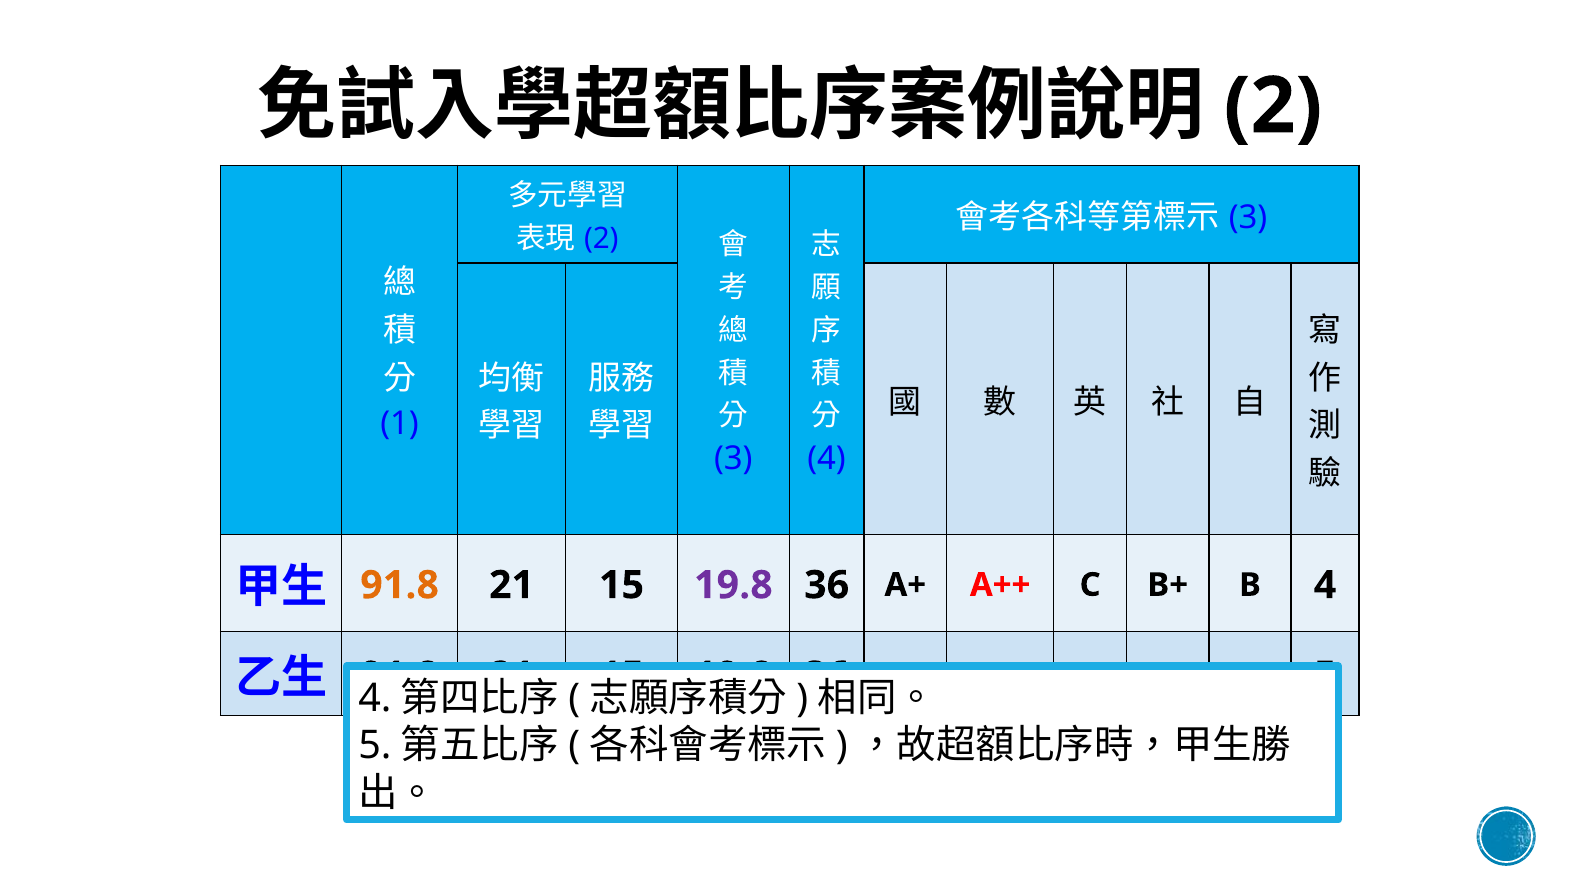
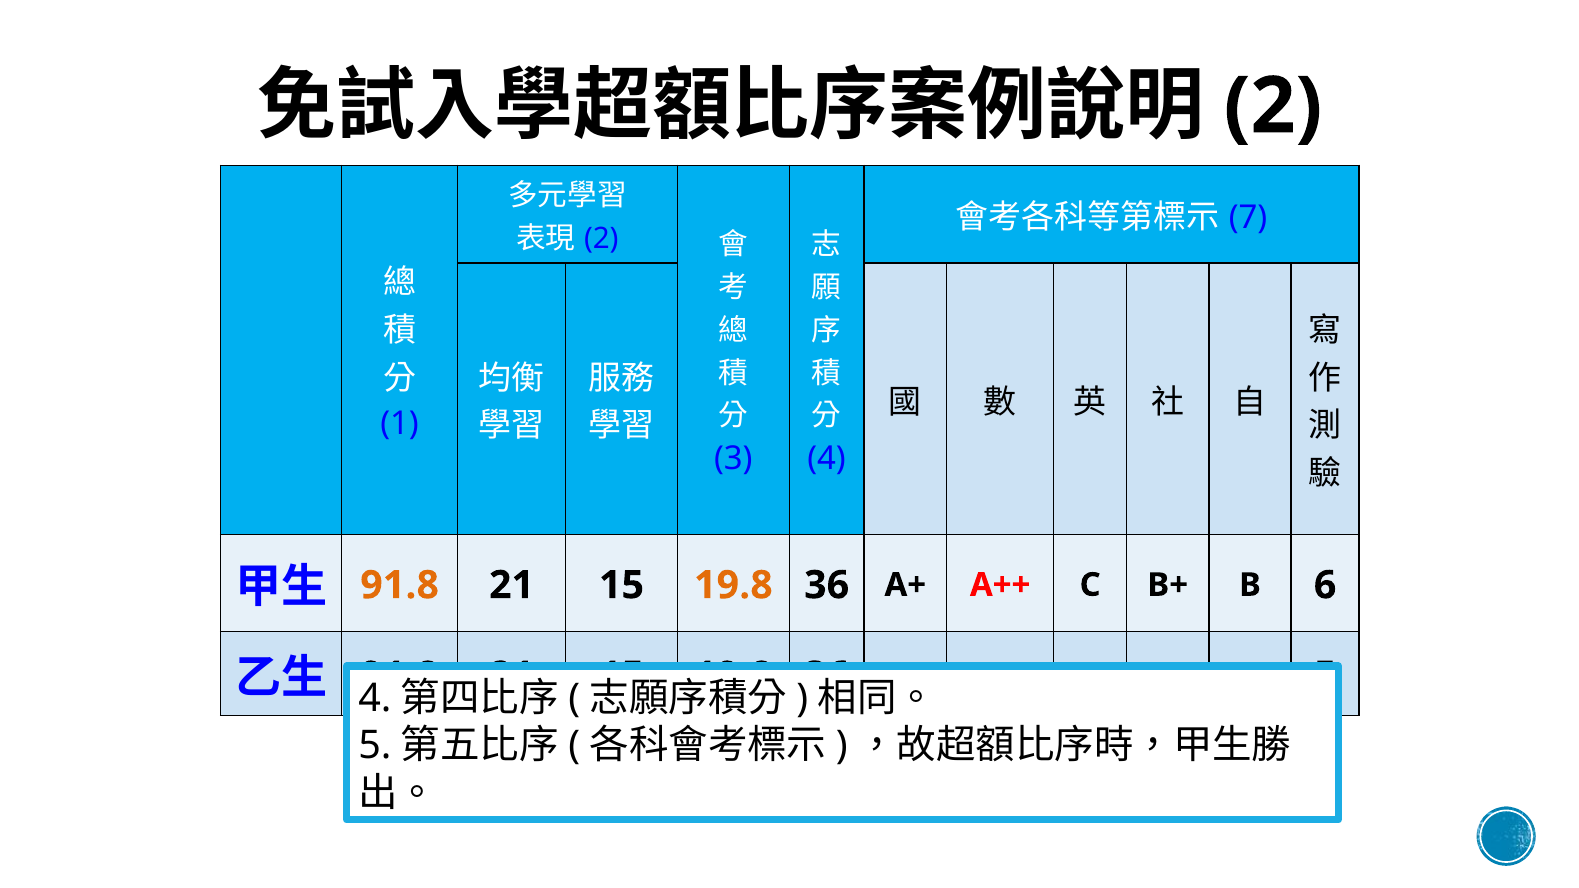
3: 3 -> 7 (1248, 218)
19.8 colour: purple -> orange (733, 585)
B 4: 4 -> 6 (1325, 585)
